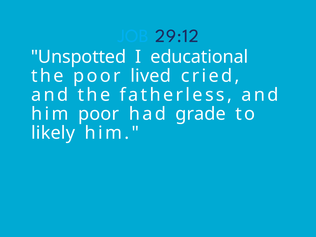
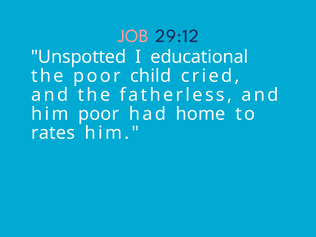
JOB colour: light blue -> pink (133, 36)
lived: lived -> child (151, 76)
grade: grade -> home (201, 114)
likely: likely -> rates (53, 133)
